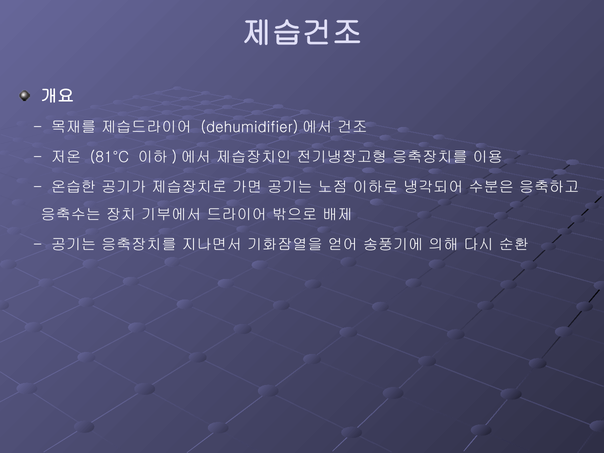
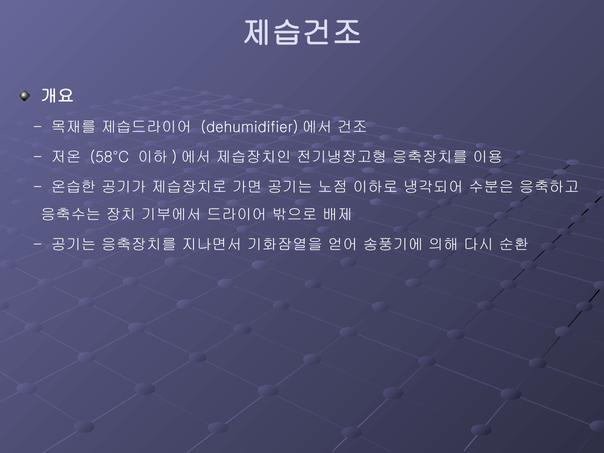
81°C: 81°C -> 58°C (109, 157)
